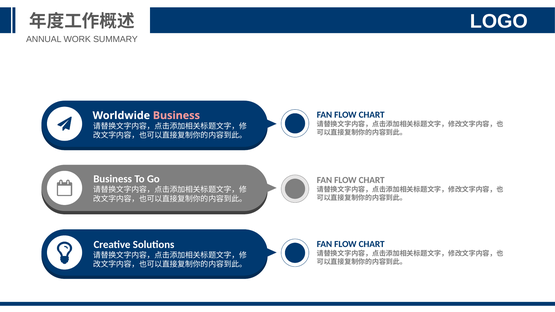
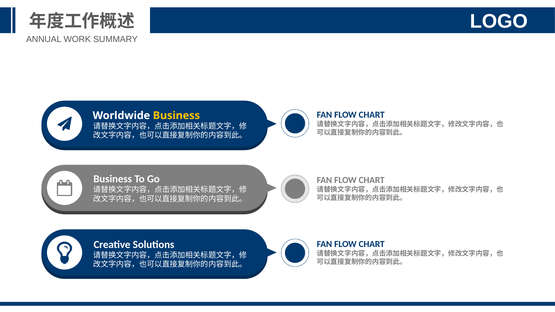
Business colour: pink -> yellow (176, 116)
